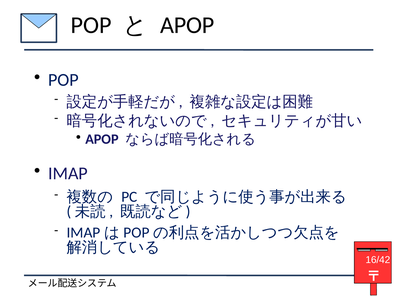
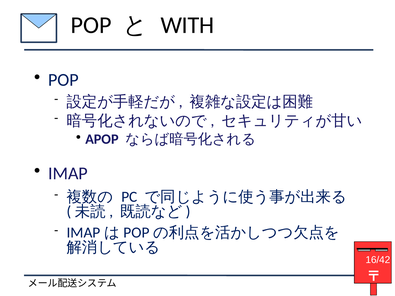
APOP: APOP -> WITH (187, 25)
